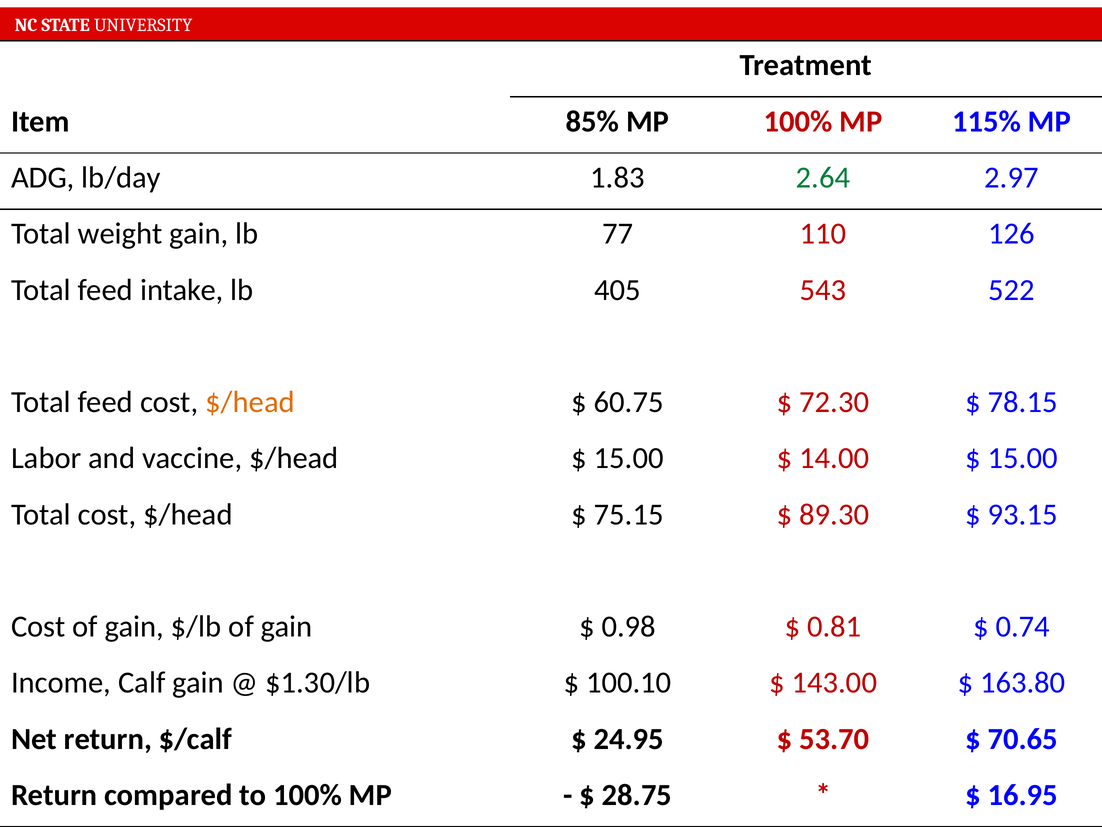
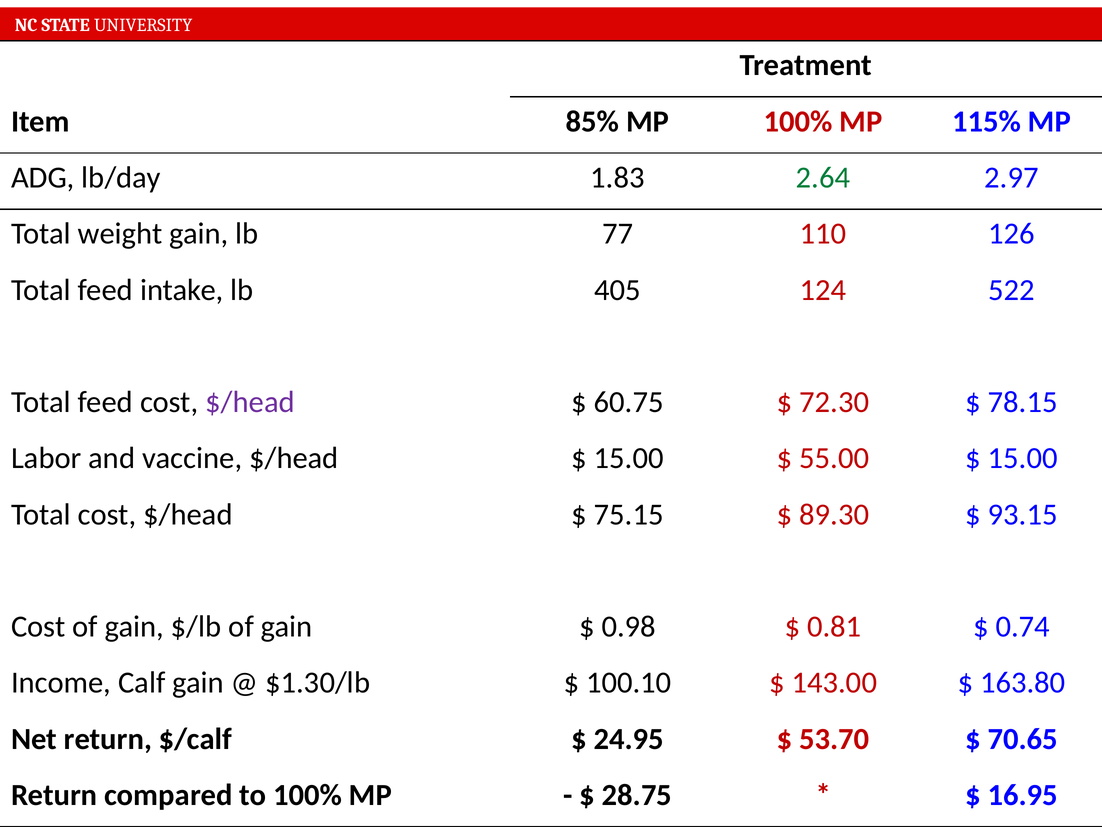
543: 543 -> 124 (823, 290)
$/head colour: orange -> purple (250, 402)
14.00: 14.00 -> 55.00 (834, 458)
